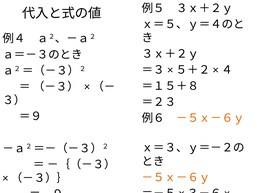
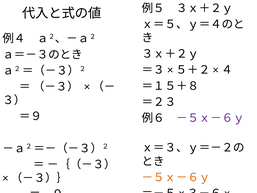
－５ｘ－６ｙ colour: orange -> purple (210, 118)
